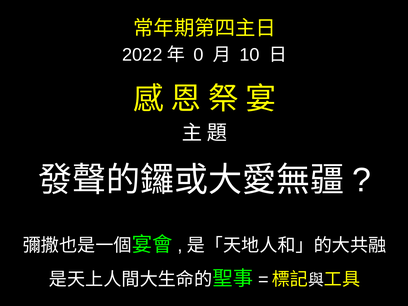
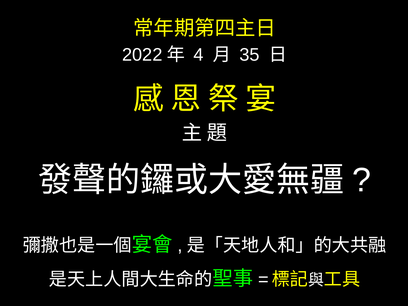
0: 0 -> 4 (198, 55)
10: 10 -> 35 (249, 55)
